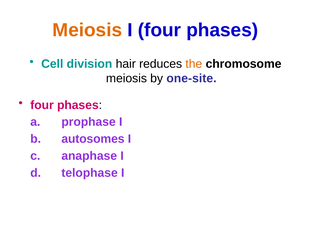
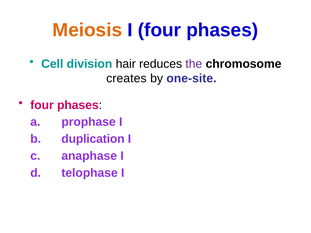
the colour: orange -> purple (194, 64)
meiosis: meiosis -> creates (126, 79)
autosomes: autosomes -> duplication (93, 139)
